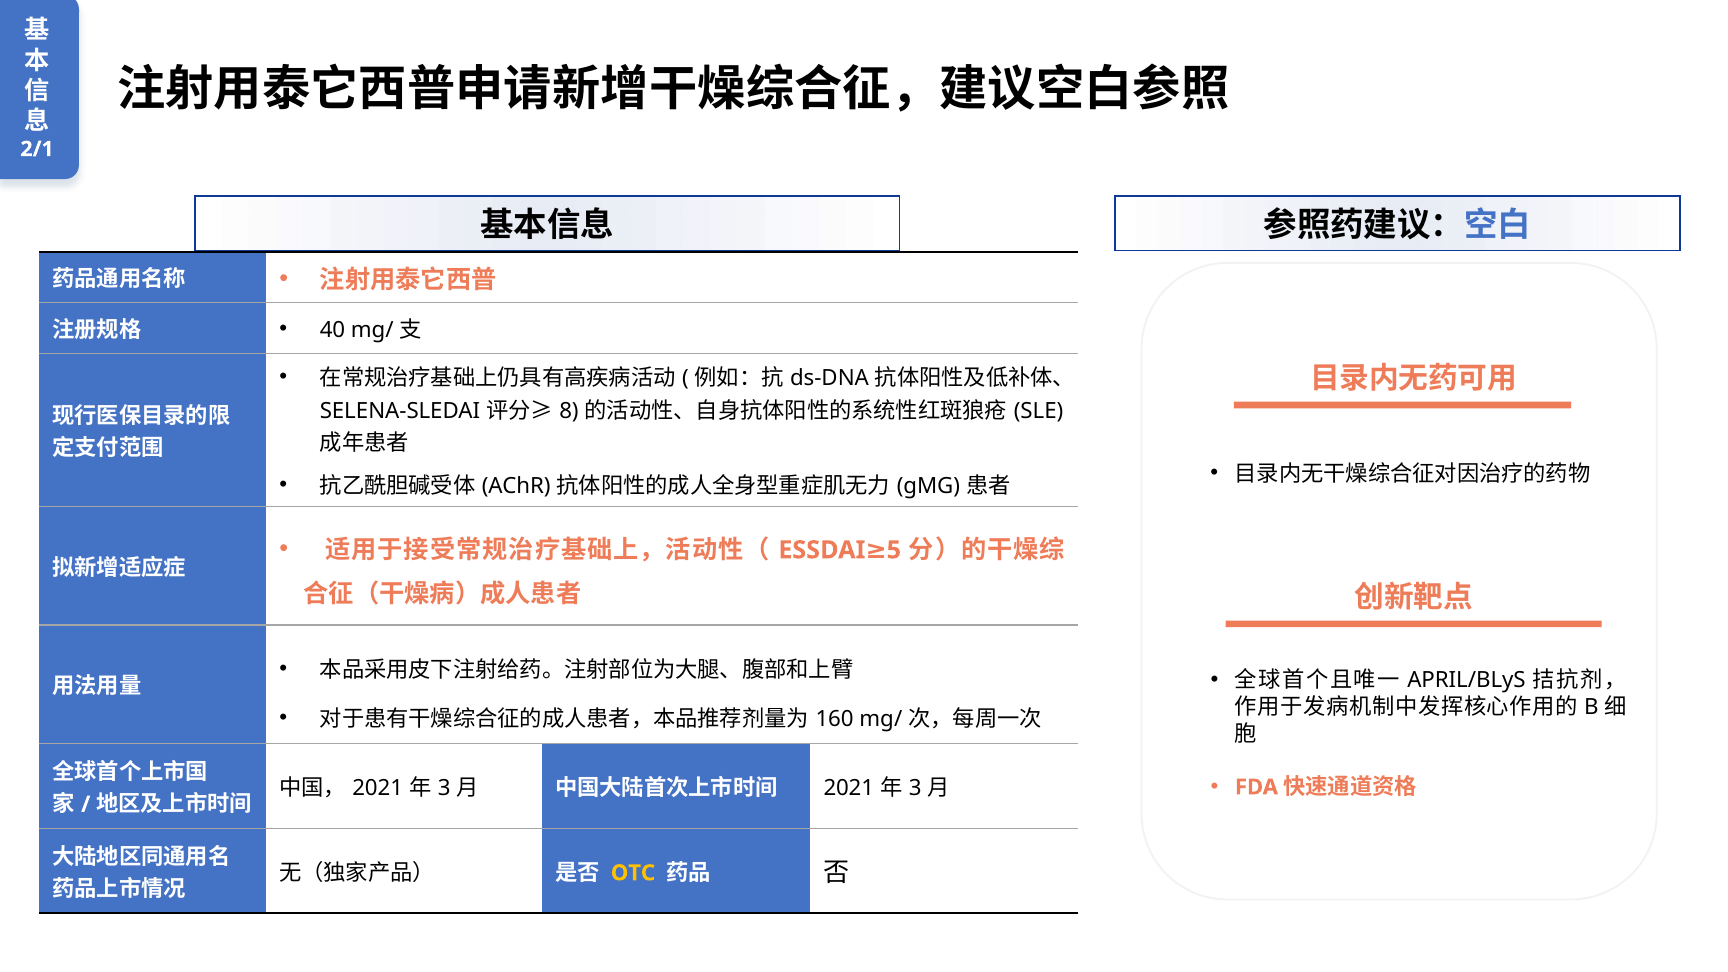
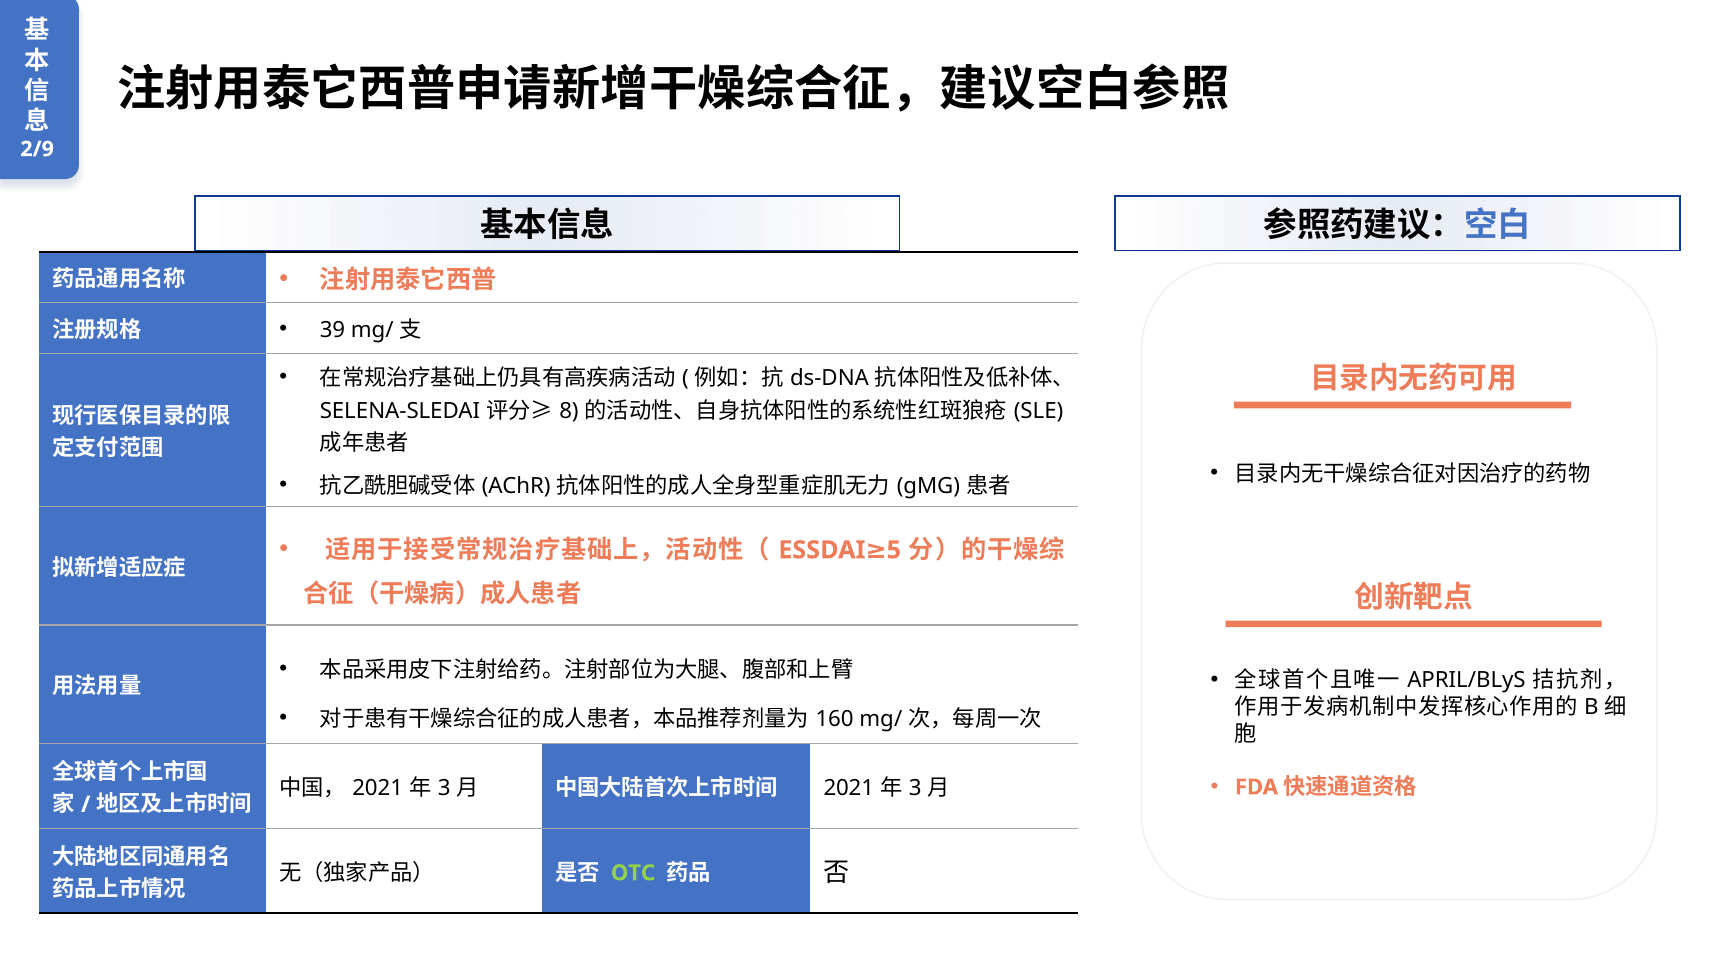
2/1: 2/1 -> 2/9 (37, 149)
40: 40 -> 39 (333, 330)
OTC colour: yellow -> light green (633, 873)
